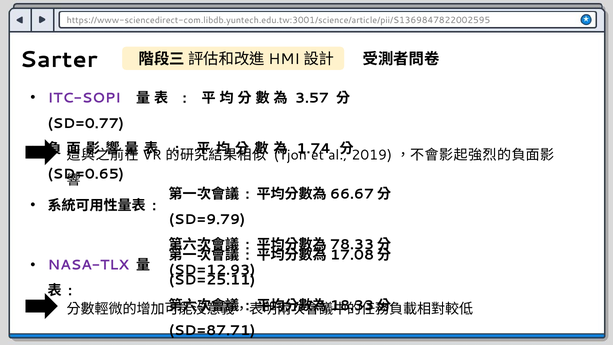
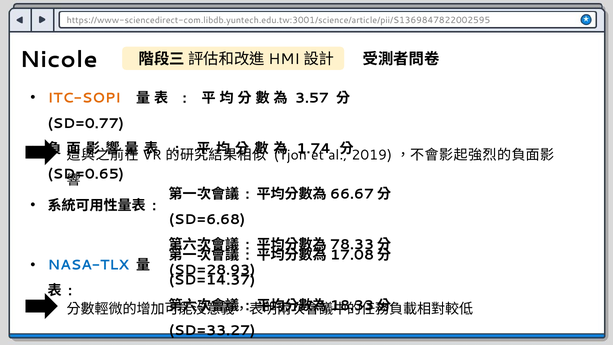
Sarter: Sarter -> Nicole (59, 60)
ITC-SOPI colour: purple -> orange (84, 98)
SD=9.79: SD=9.79 -> SD=6.68 (207, 219)
NASA-TLX colour: purple -> blue (88, 265)
SD=12.93: SD=12.93 -> SD=28.93 (212, 270)
SD=25.11: SD=25.11 -> SD=14.37 (212, 280)
SD=87.71: SD=87.71 -> SD=33.27 (212, 331)
